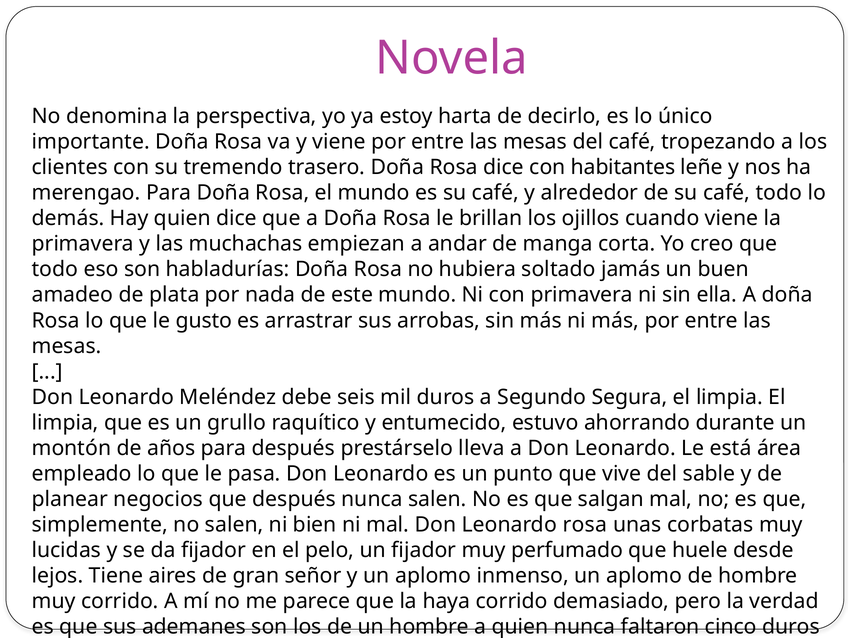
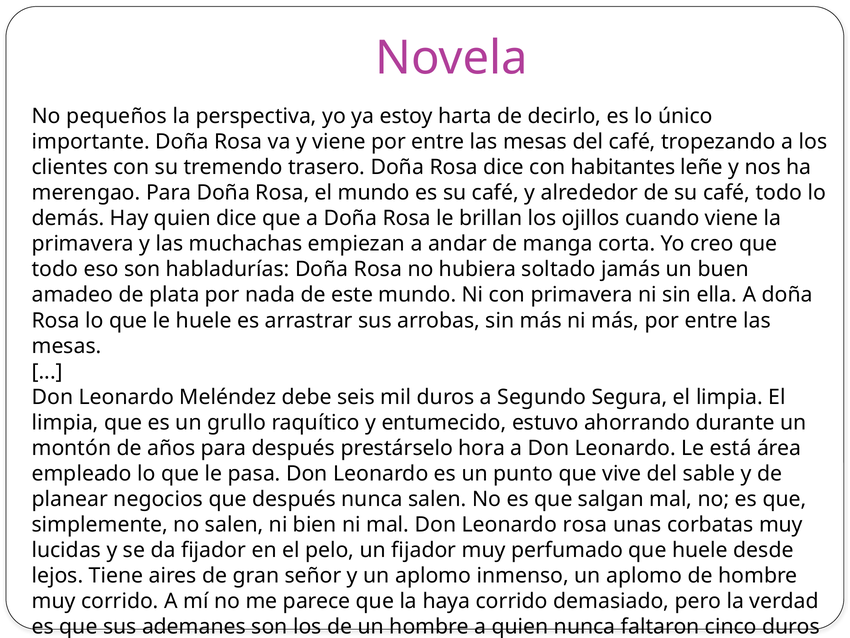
denomina: denomina -> pequeños (117, 116)
le gusto: gusto -> huele (204, 320)
lleva: lleva -> hora (482, 448)
